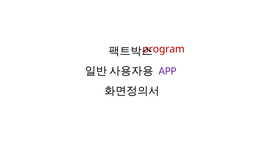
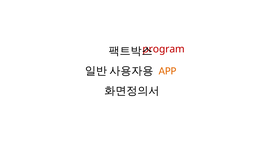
APP colour: purple -> orange (167, 71)
